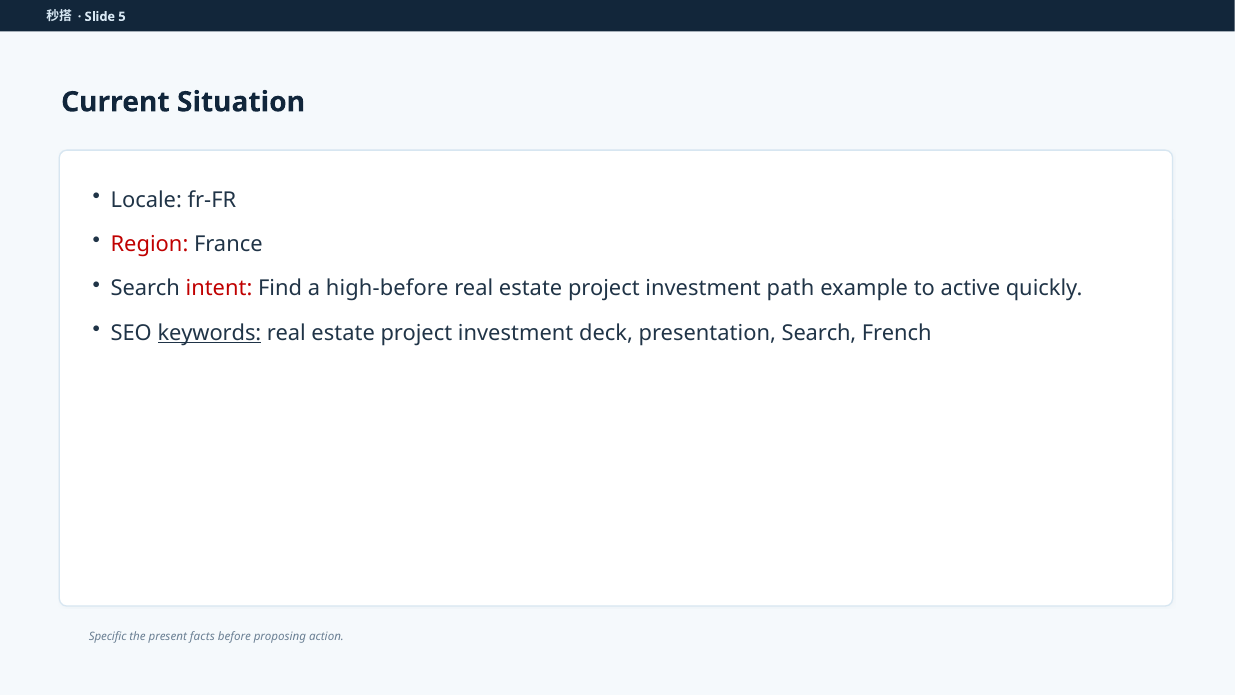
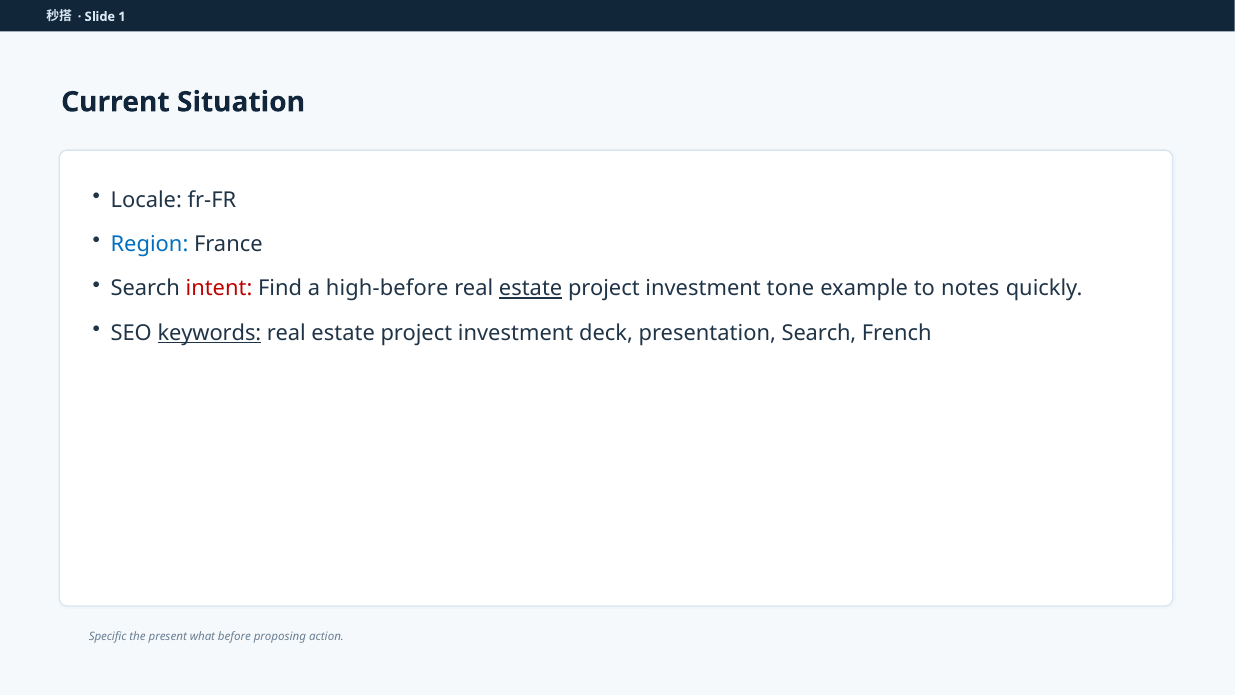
5: 5 -> 1 (122, 17)
Region colour: red -> blue (149, 244)
estate underline: none -> present (531, 288)
path: path -> tone (790, 288)
active: active -> notes (970, 288)
facts: facts -> what (202, 636)
